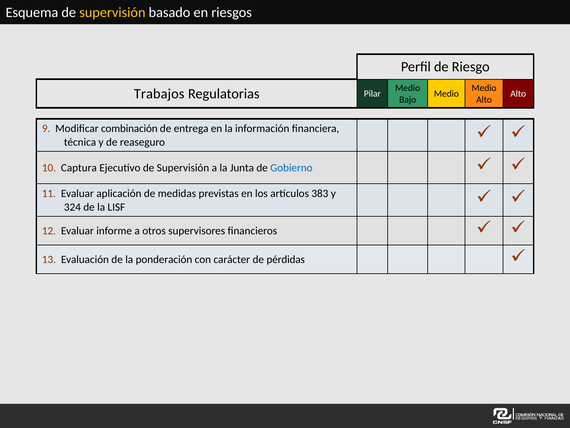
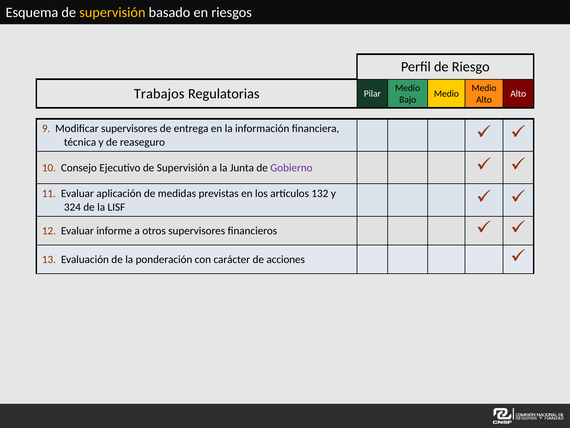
Modificar combinación: combinación -> supervisores (129, 129)
Captura: Captura -> Consejo (79, 168)
Gobierno colour: blue -> purple (291, 168)
383: 383 -> 132 (320, 193)
pérdidas: pérdidas -> acciones (286, 259)
